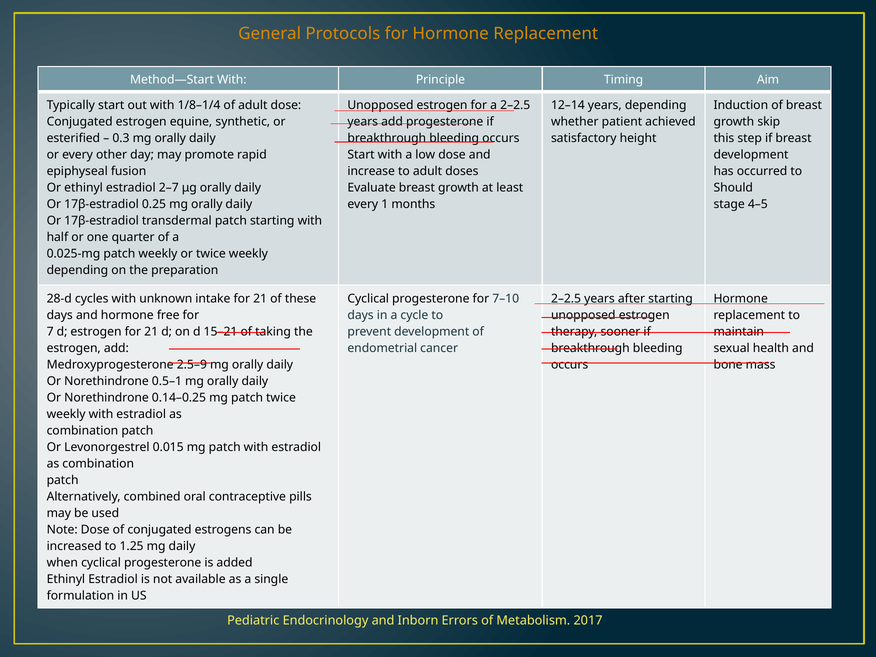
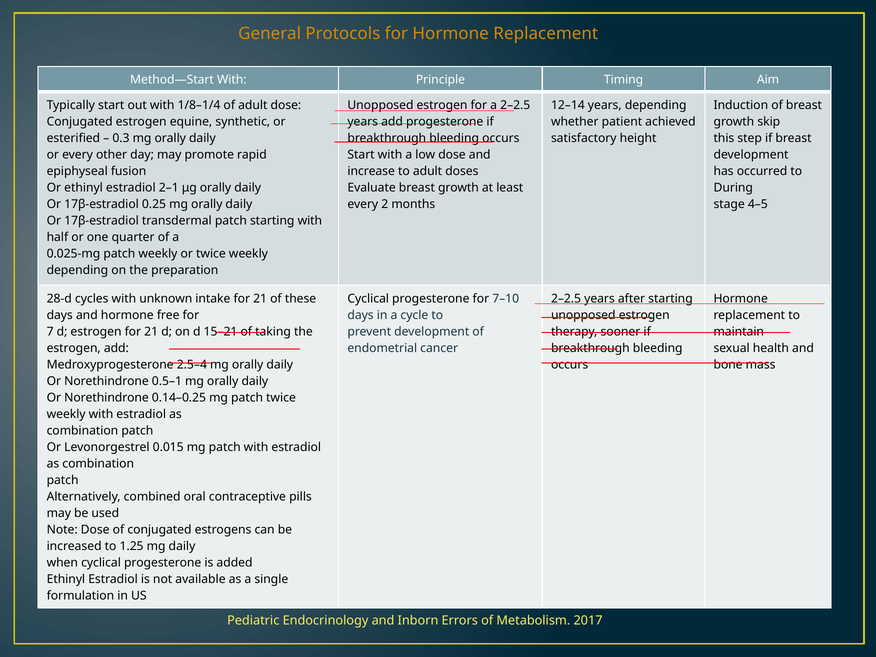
2–7: 2–7 -> 2–1 (169, 188)
Should: Should -> During (733, 188)
1: 1 -> 2 (385, 204)
2.5–9: 2.5–9 -> 2.5–4 (192, 365)
